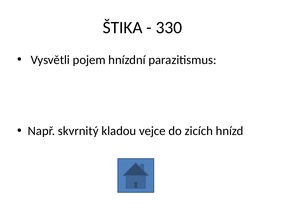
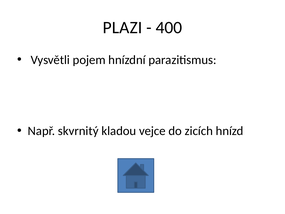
ŠTIKA: ŠTIKA -> PLAZI (123, 28)
330: 330 -> 400 (169, 28)
